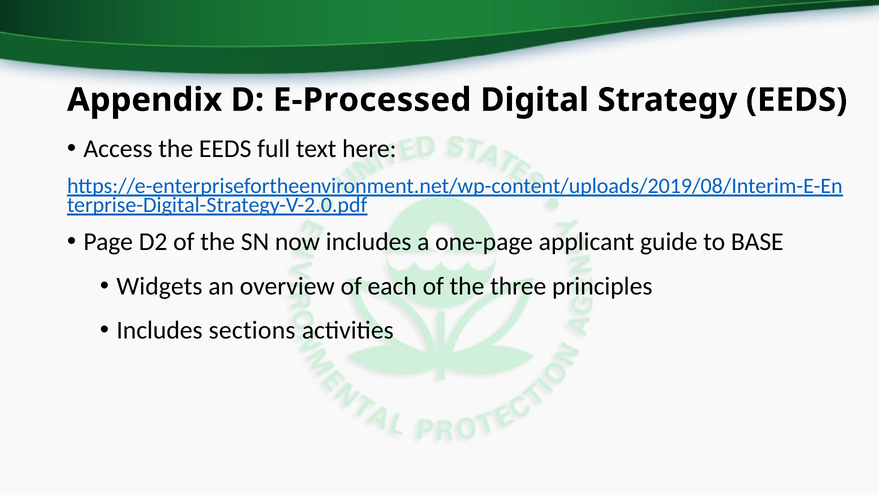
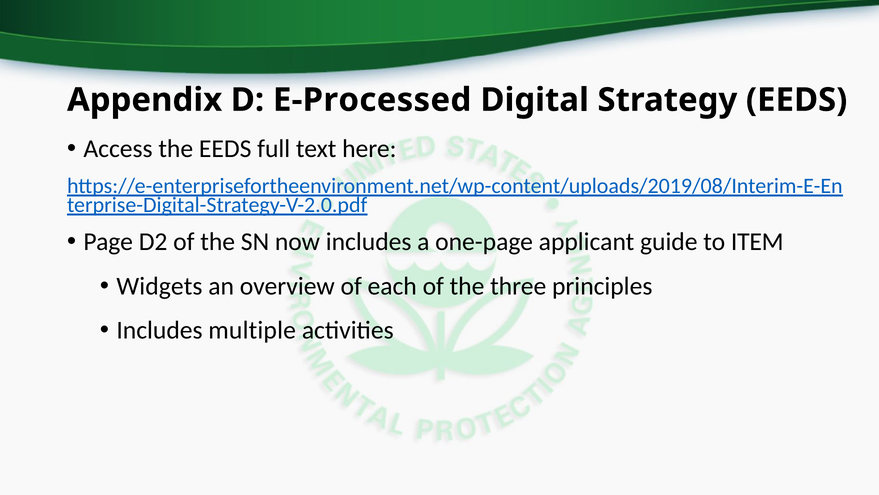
BASE: BASE -> ITEM (757, 242)
sections: sections -> multiple (252, 330)
